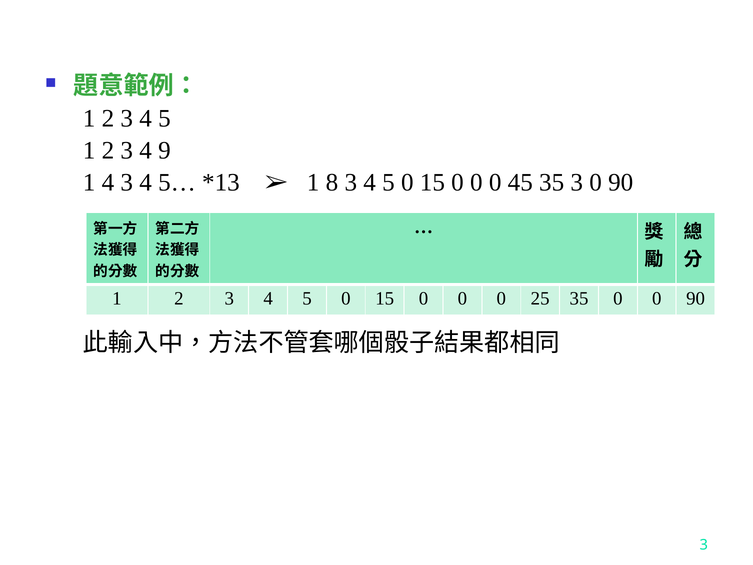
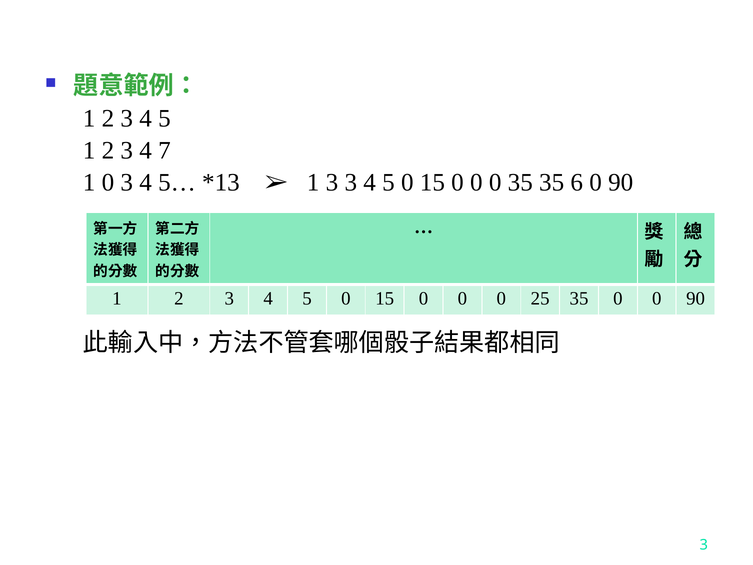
9: 9 -> 7 (164, 150)
1 4: 4 -> 0 (108, 182)
1 8: 8 -> 3 (332, 182)
0 45: 45 -> 35 (520, 182)
35 3: 3 -> 6 (577, 182)
